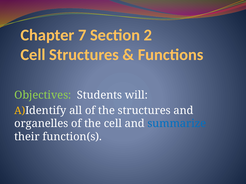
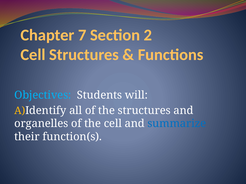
Objectives colour: light green -> light blue (43, 95)
